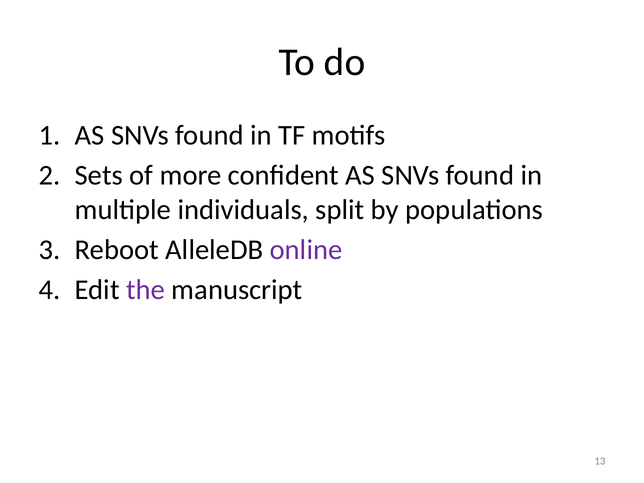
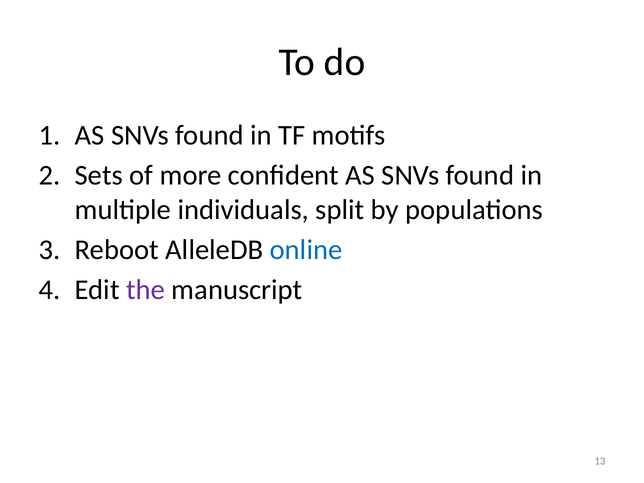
online colour: purple -> blue (306, 250)
